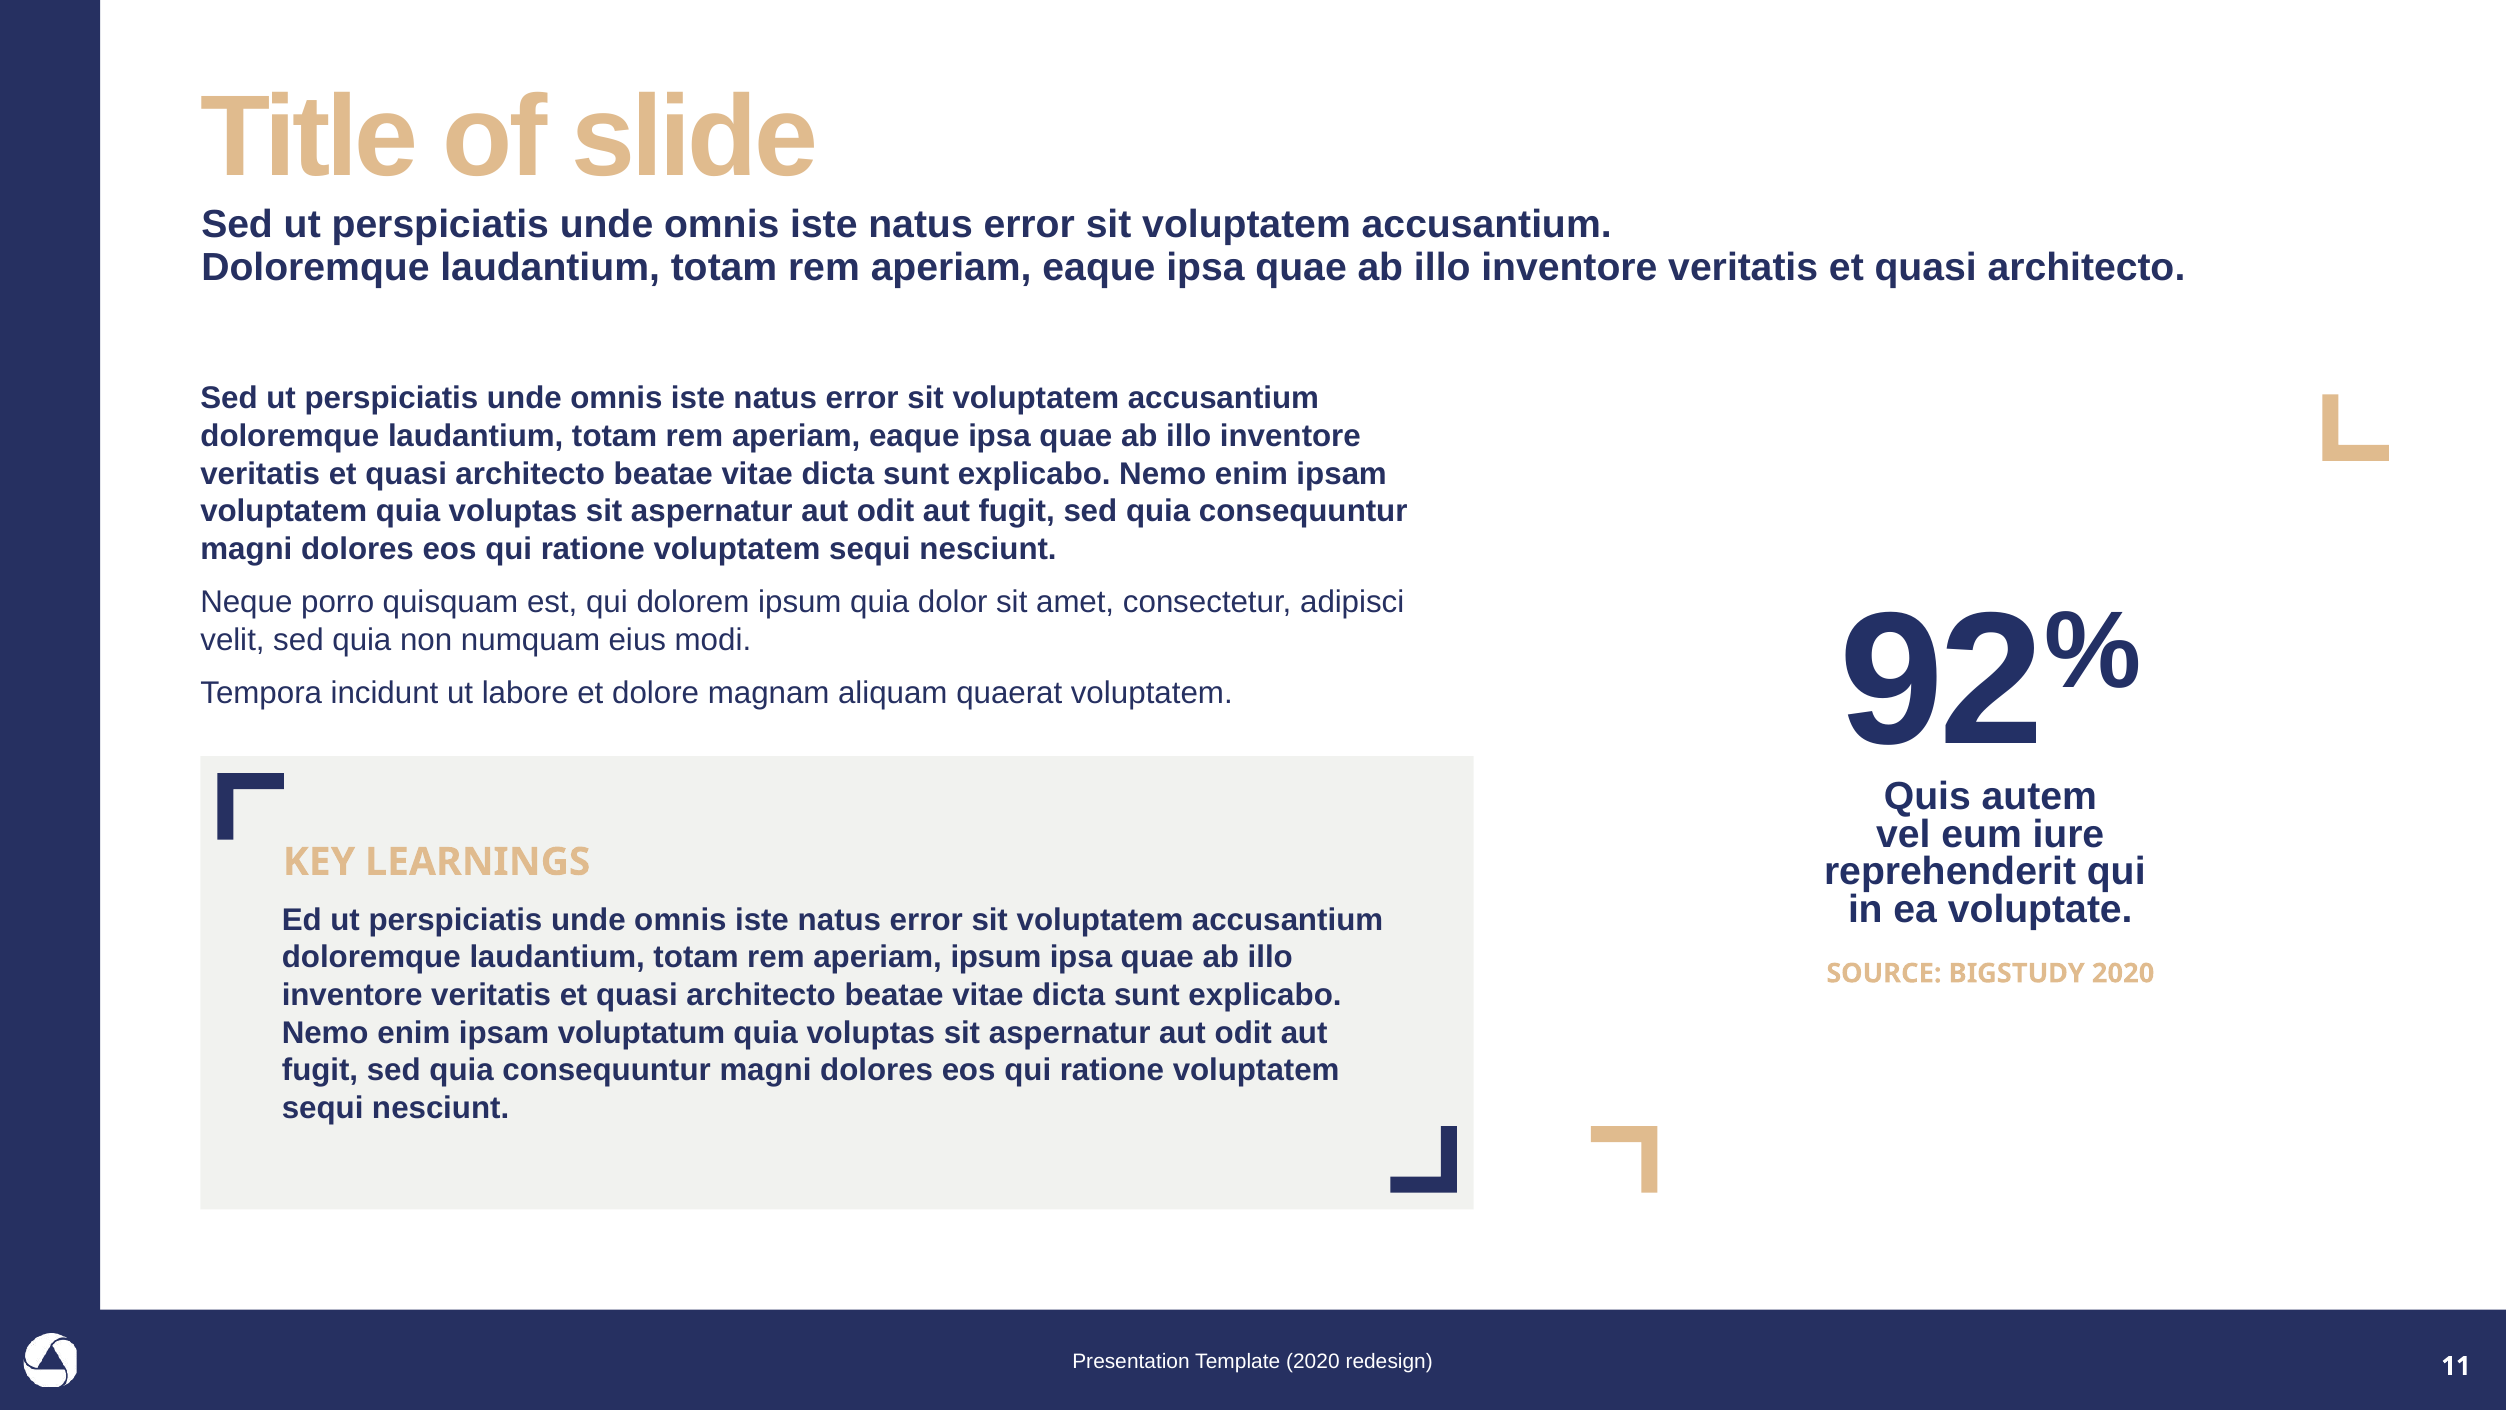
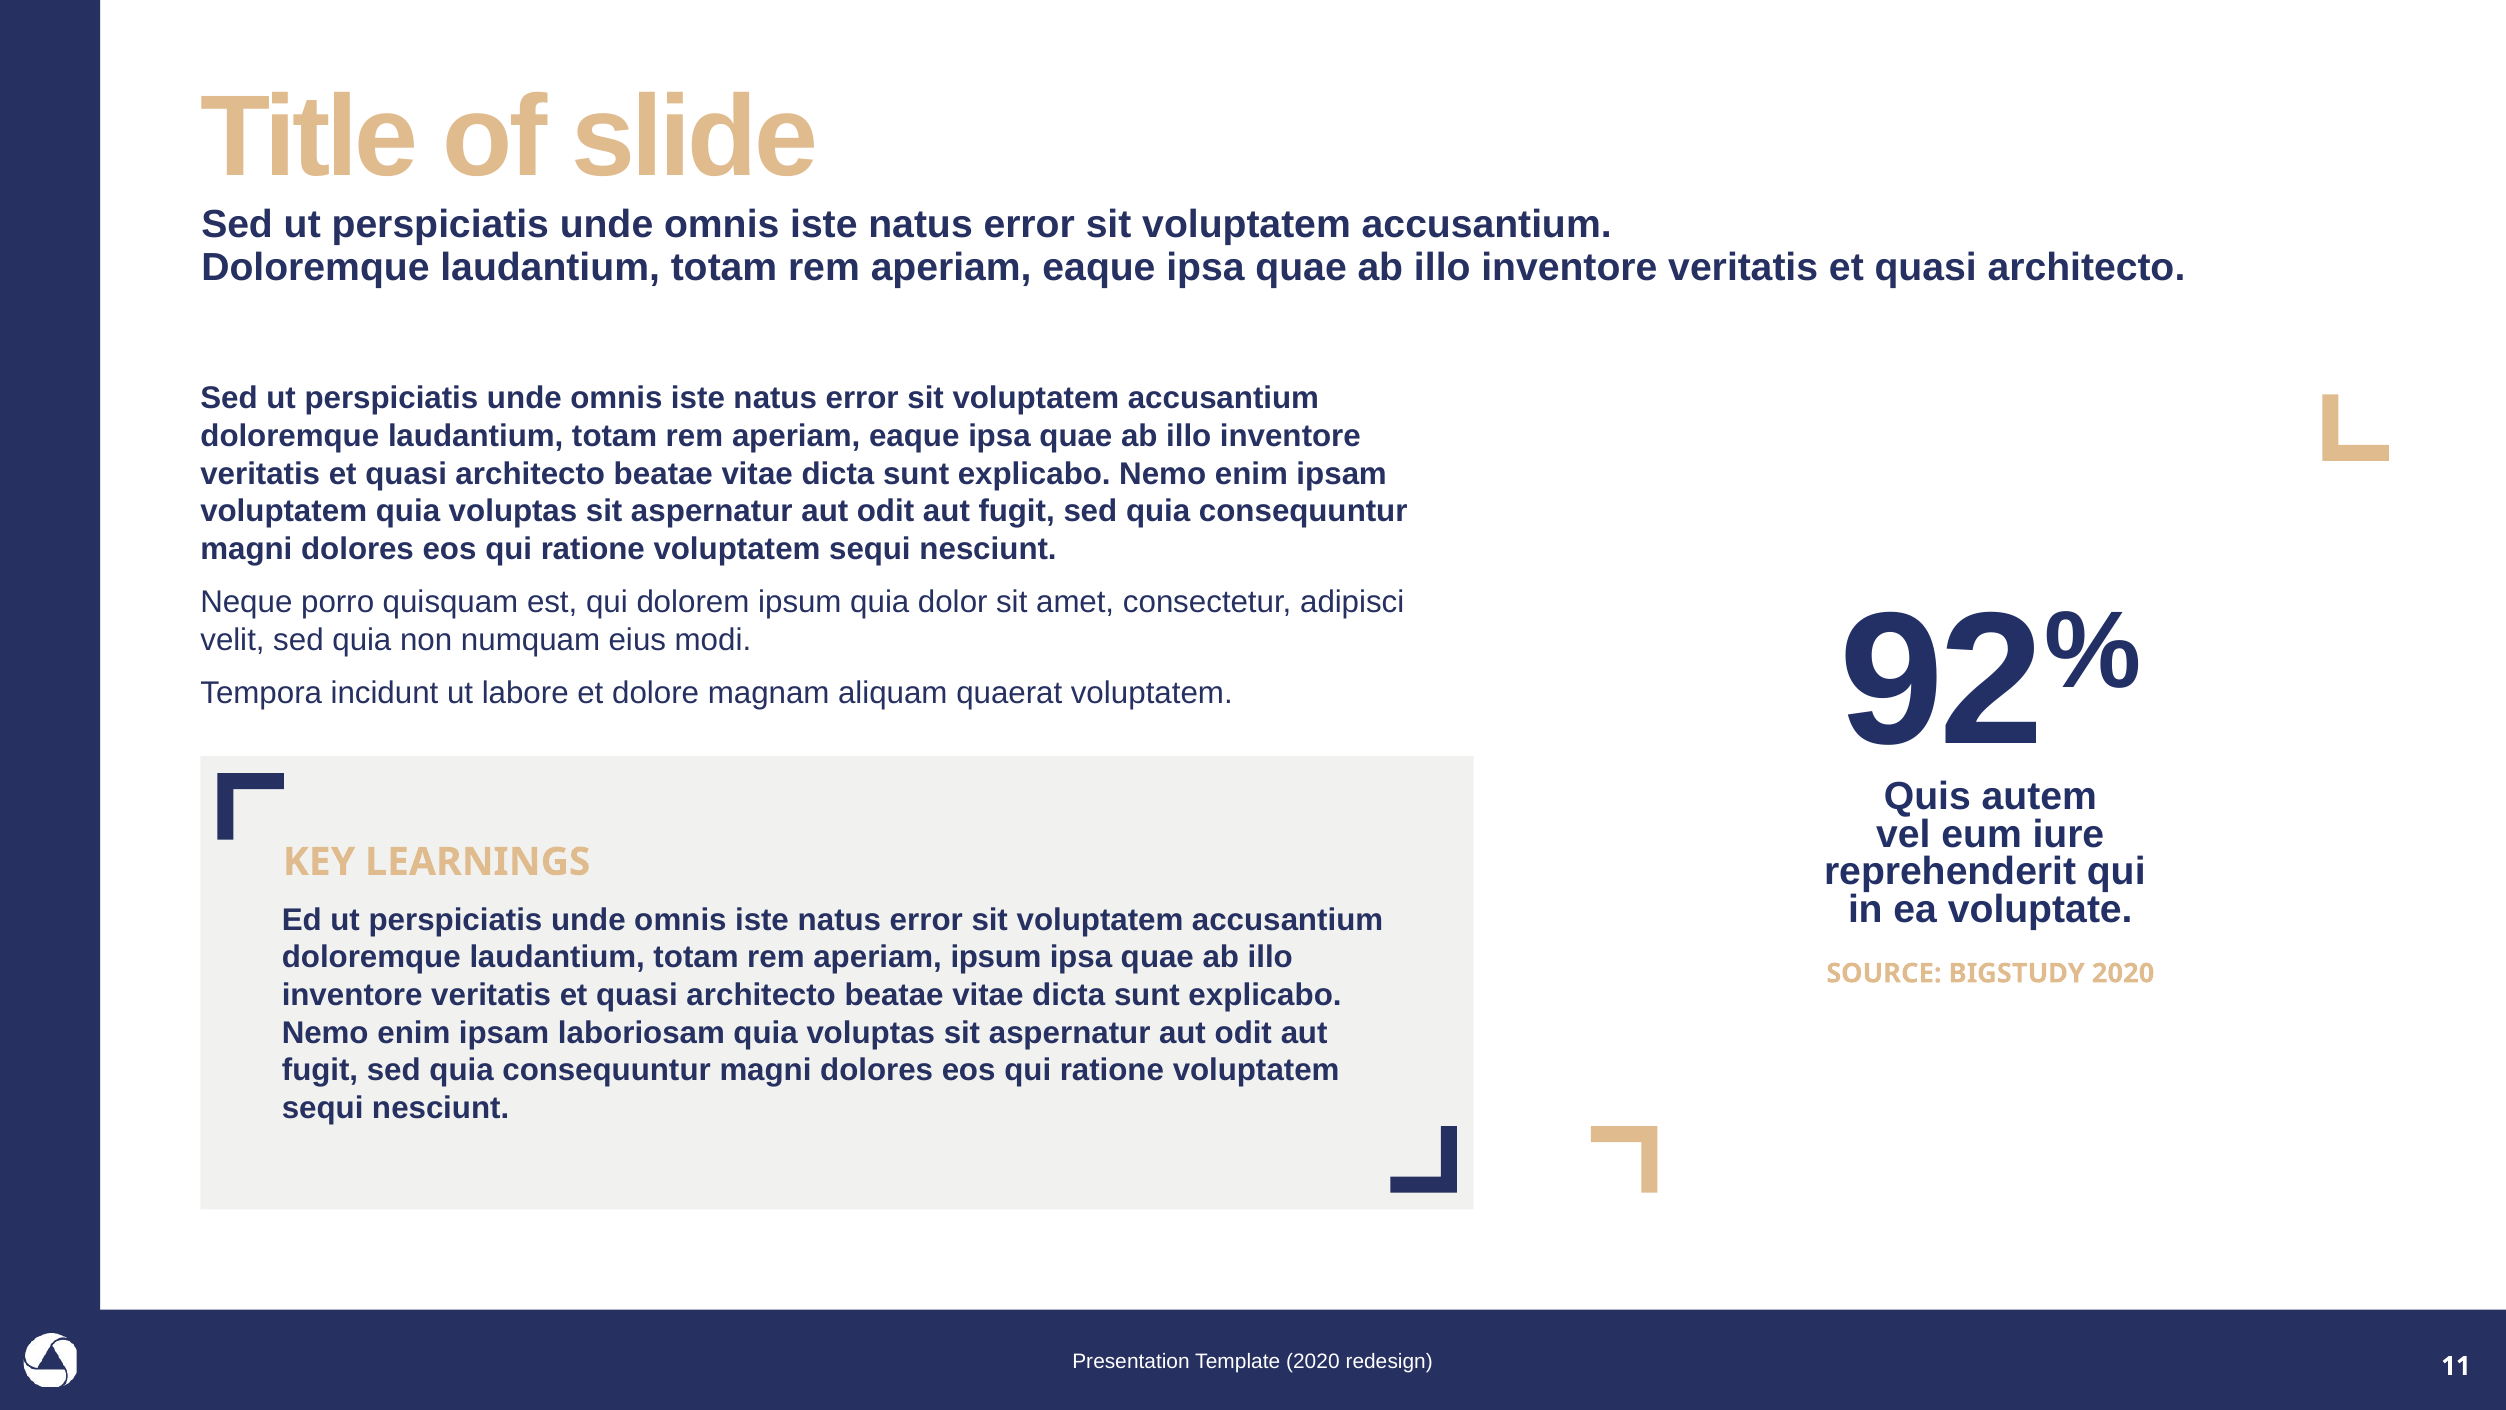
voluptatum: voluptatum -> laboriosam (641, 1033)
